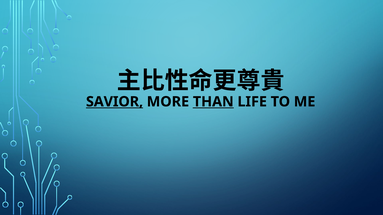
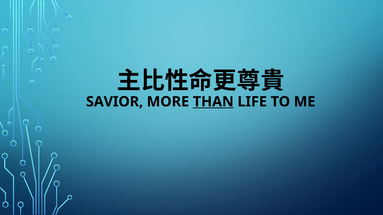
SAVIOR underline: present -> none (115, 102)
